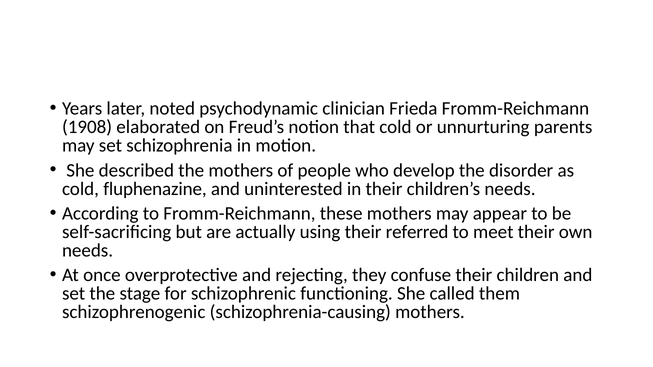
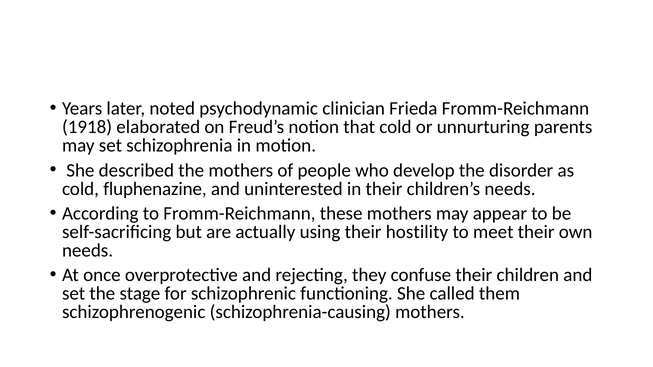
1908: 1908 -> 1918 (87, 127)
referred: referred -> hostility (417, 232)
